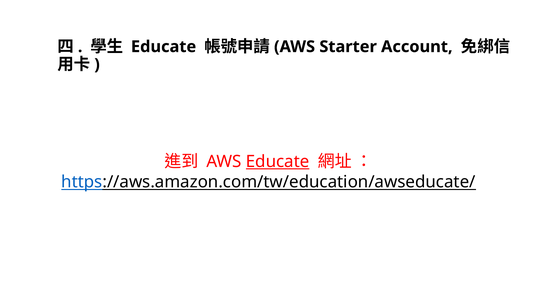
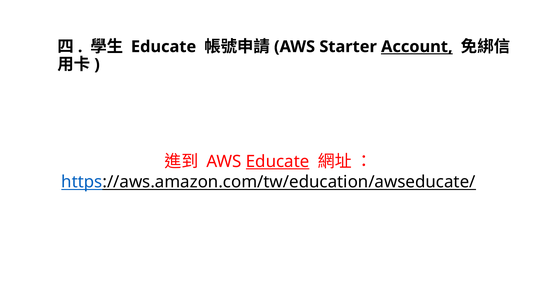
Account underline: none -> present (417, 47)
